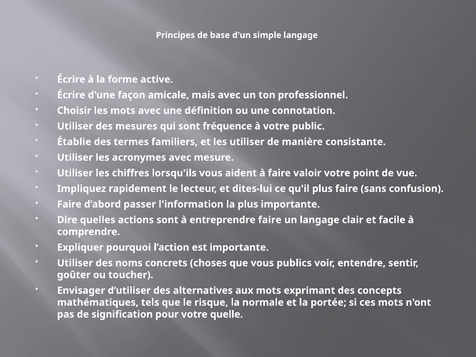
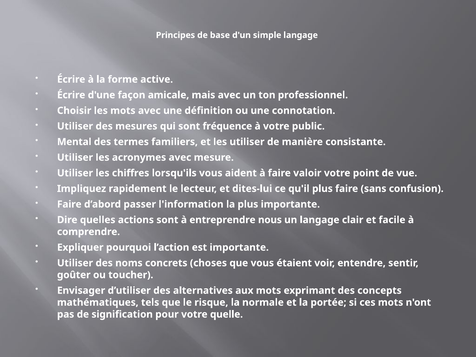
Établie: Établie -> Mental (74, 142)
entreprendre faire: faire -> nous (270, 220)
publics: publics -> étaient (294, 263)
